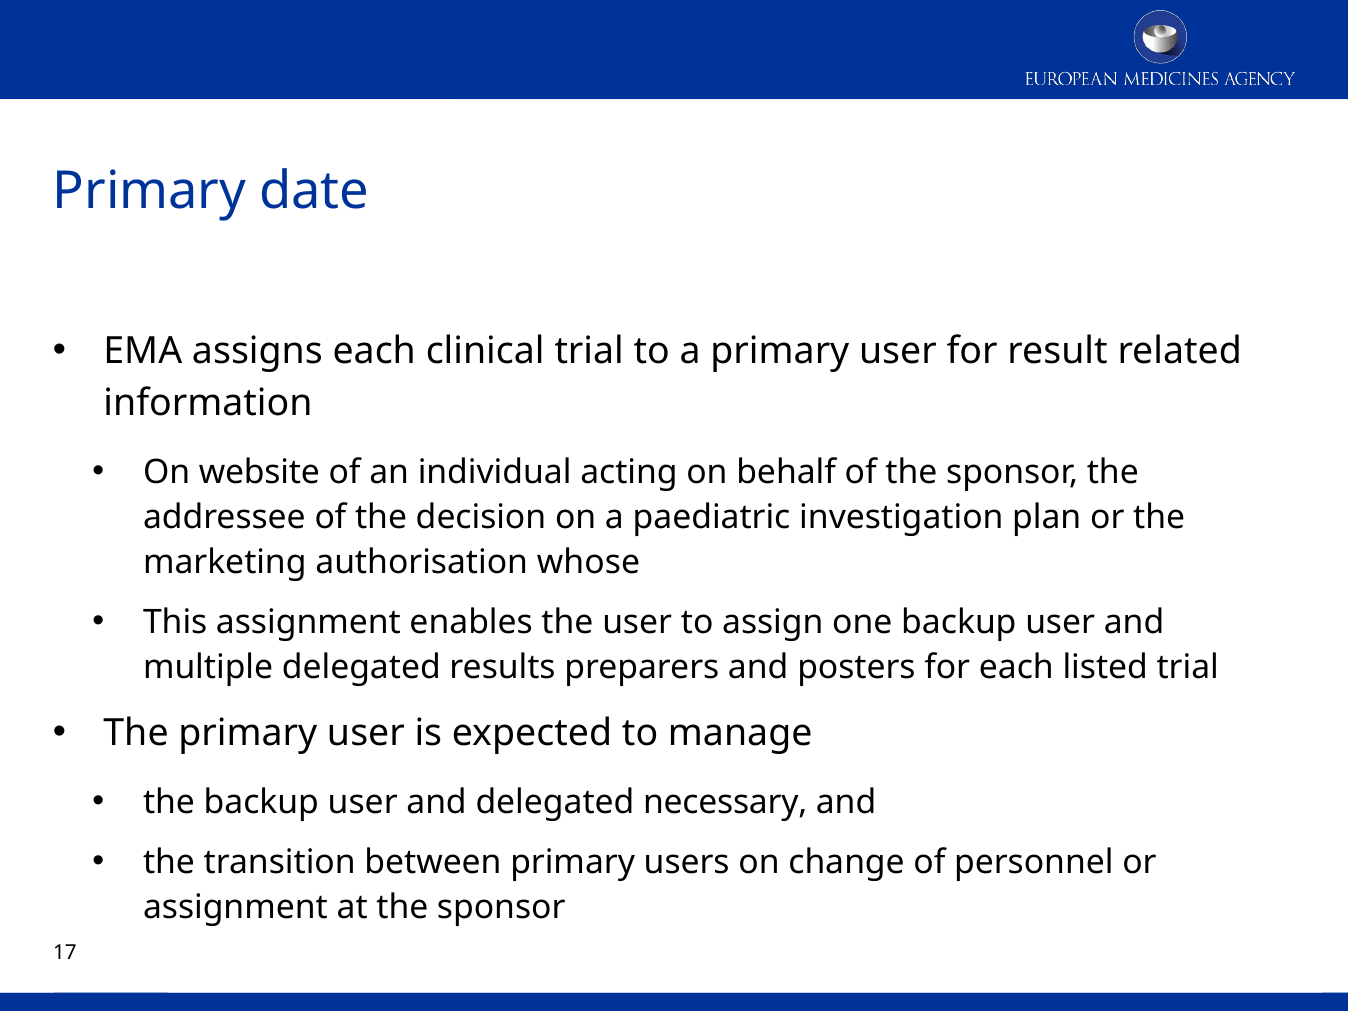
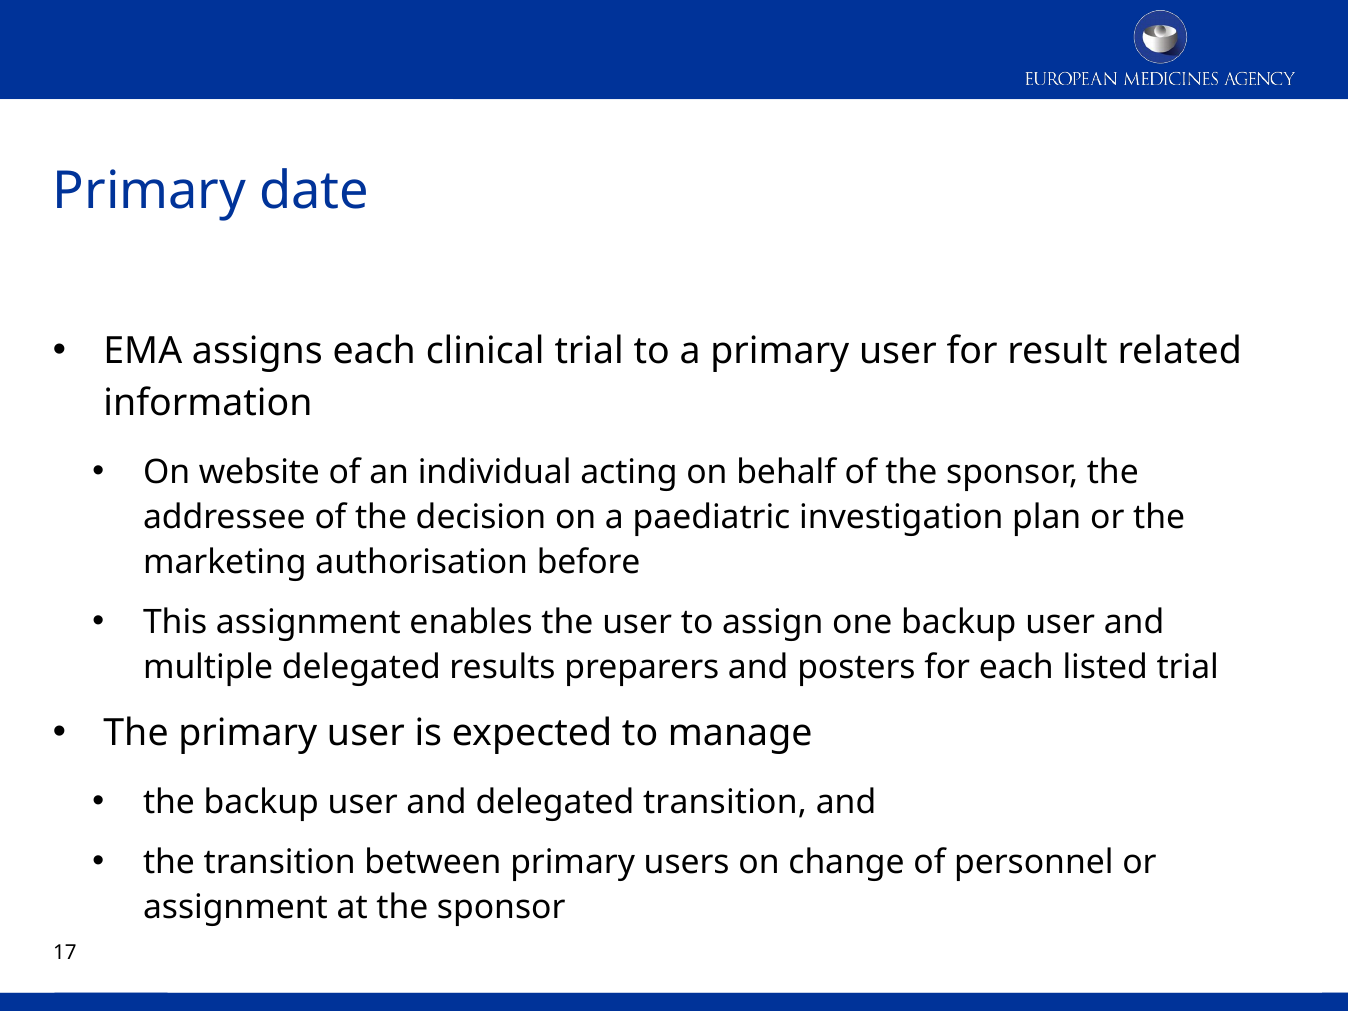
whose: whose -> before (589, 563)
delegated necessary: necessary -> transition (725, 802)
